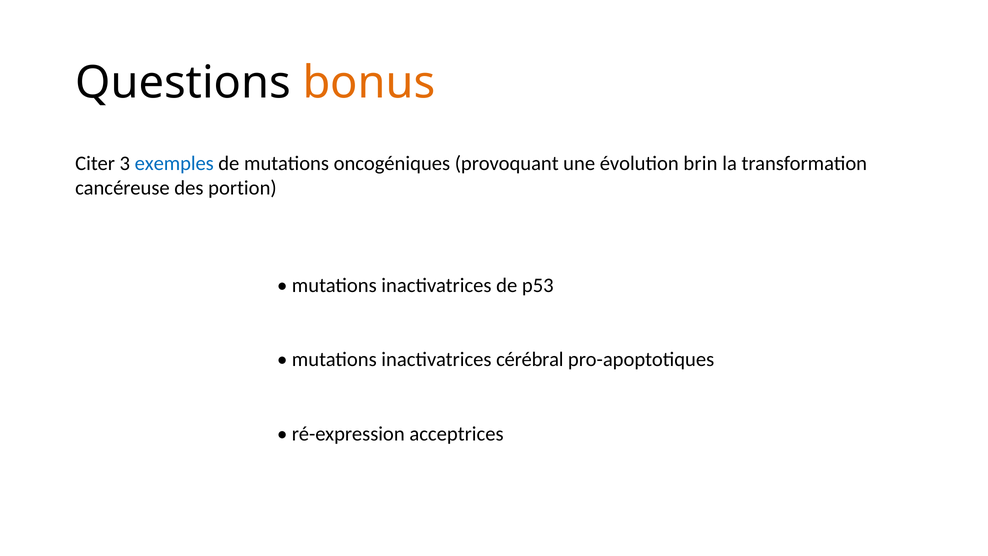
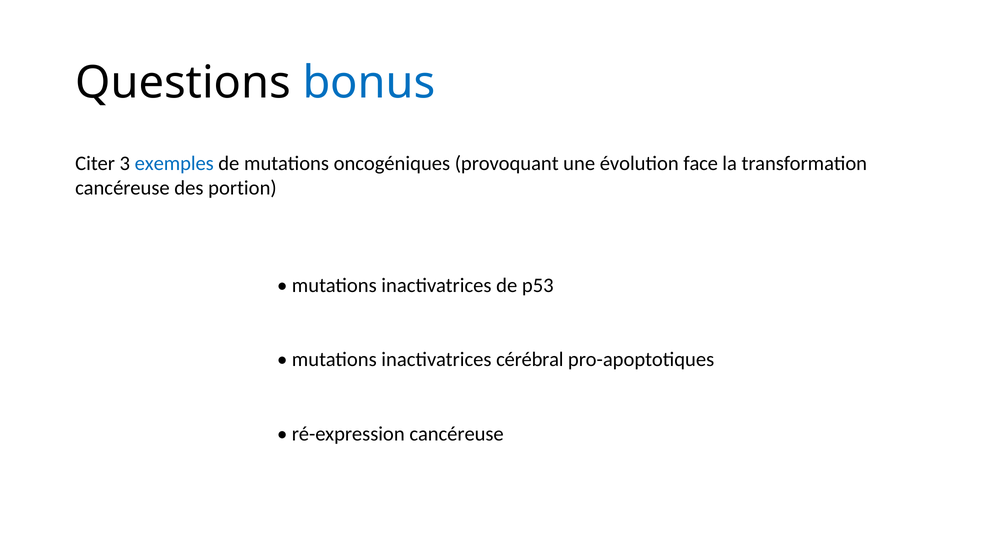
bonus colour: orange -> blue (369, 83)
brin: brin -> face (701, 163)
ré-expression acceptrices: acceptrices -> cancéreuse (457, 434)
